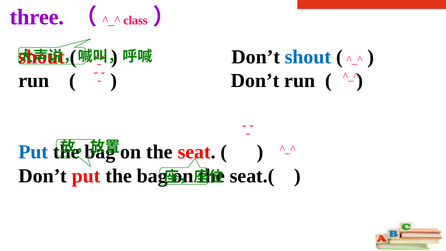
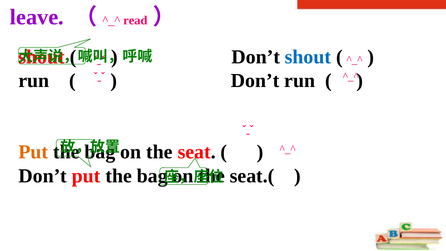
three: three -> leave (37, 17)
class: class -> read (135, 20)
Put colour: blue -> orange (33, 152)
